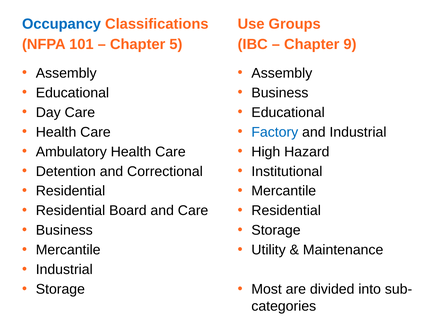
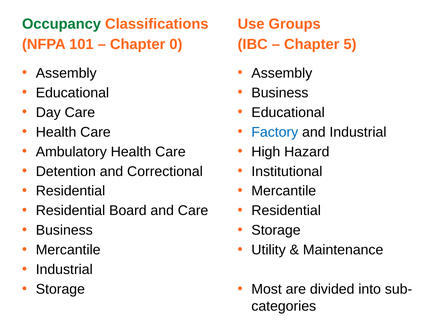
Occupancy colour: blue -> green (61, 24)
5: 5 -> 0 (176, 44)
9: 9 -> 5 (350, 44)
